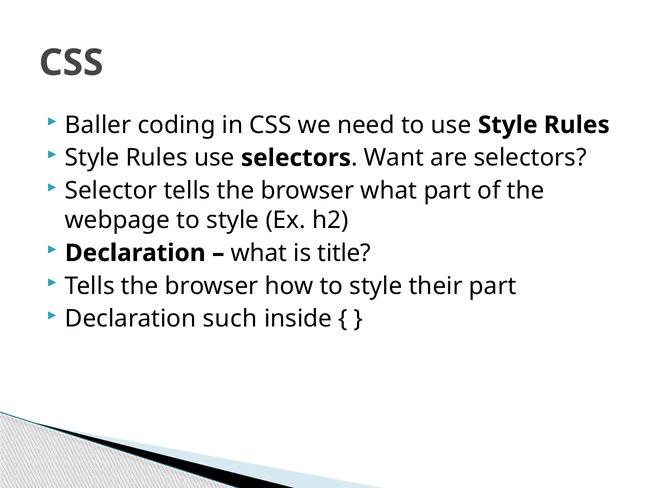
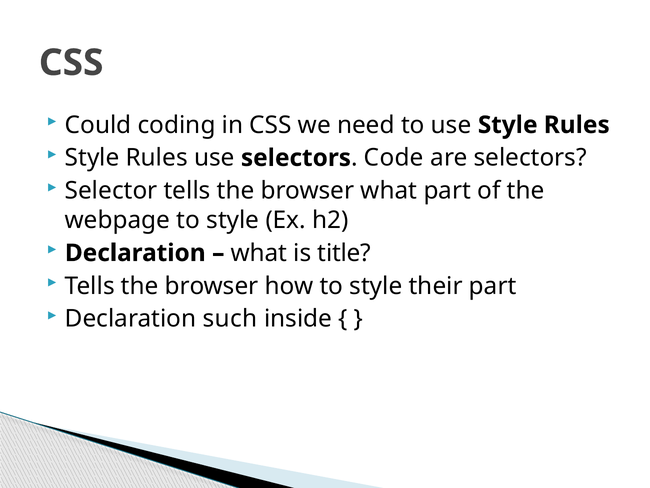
Baller: Baller -> Could (98, 125)
Want: Want -> Code (394, 158)
